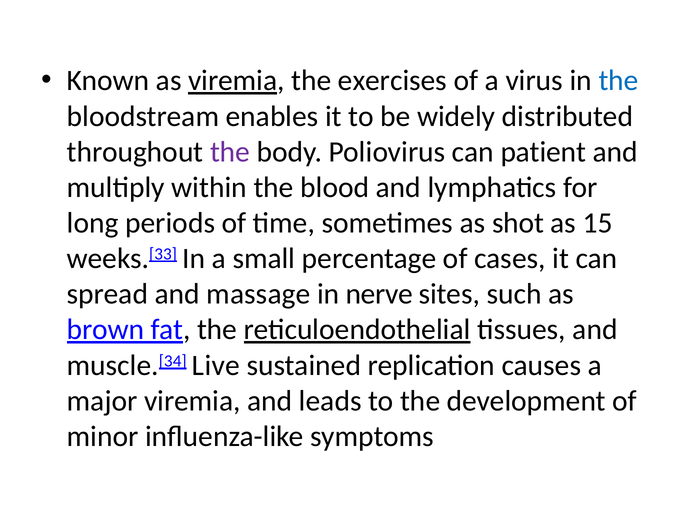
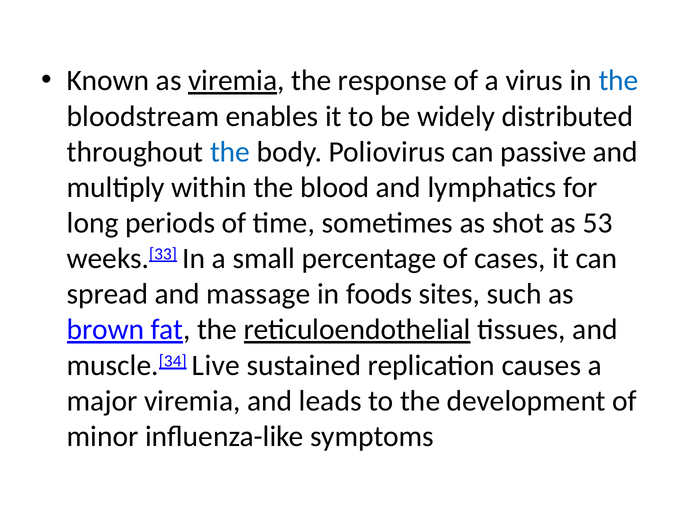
exercises: exercises -> response (392, 80)
the colour: purple -> blue (230, 152)
patient: patient -> passive (543, 152)
15: 15 -> 53 (598, 223)
nerve: nerve -> foods (379, 294)
